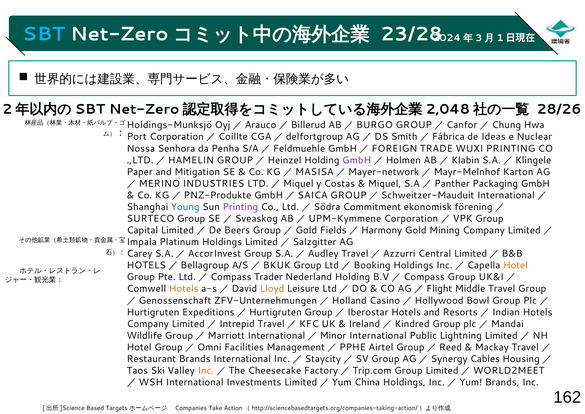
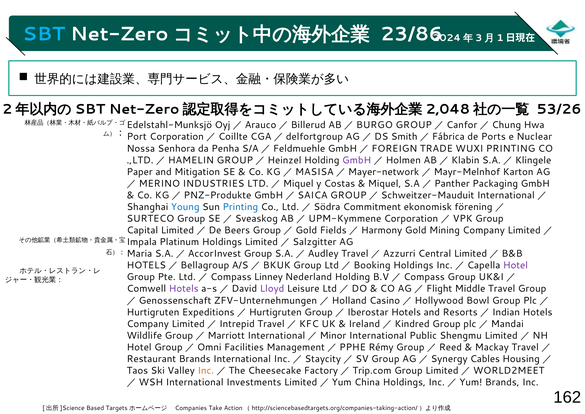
23/28: 23/28 -> 23/86 (412, 34)
28/26: 28/26 -> 53/26 (559, 109)
Holdings-Munksjö: Holdings-Munksjö -> Edelstahl-Munksjö (169, 125)
Ideas: Ideas -> Ports (493, 137)
Printing colour: purple -> blue (240, 207)
Carey: Carey -> Maria (139, 253)
Hotel colour: orange -> purple (515, 265)
Trader: Trader -> Linney (268, 277)
Hotels colour: orange -> purple (184, 289)
Lloyd colour: orange -> purple (272, 289)
Lightning: Lightning -> Shengmu (461, 335)
Airtel: Airtel -> Rémy (381, 347)
